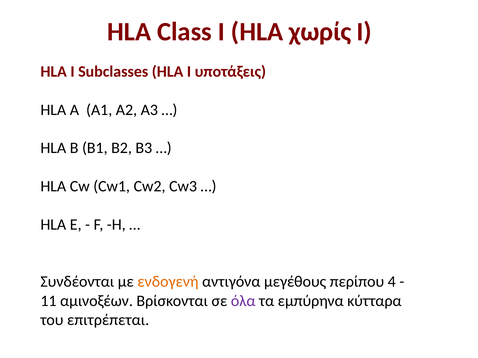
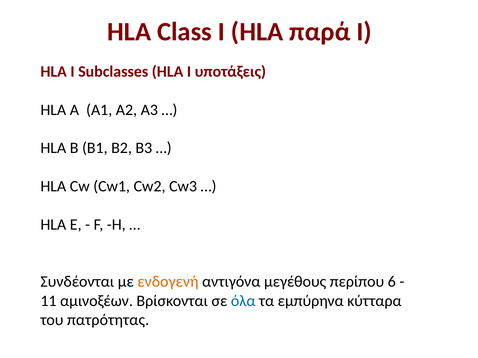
χωρίς: χωρίς -> παρά (320, 32)
4: 4 -> 6 (392, 282)
όλα colour: purple -> blue (243, 301)
επιτρέπεται: επιτρέπεται -> πατρότητας (108, 320)
